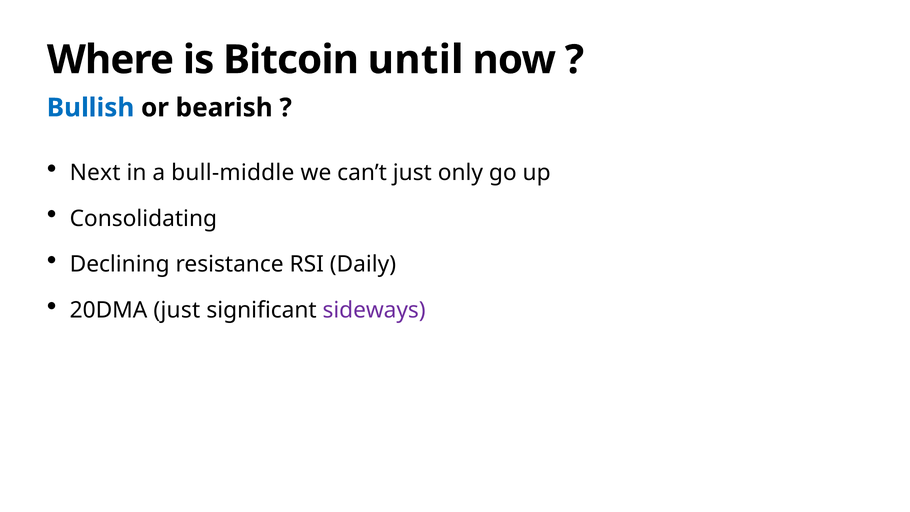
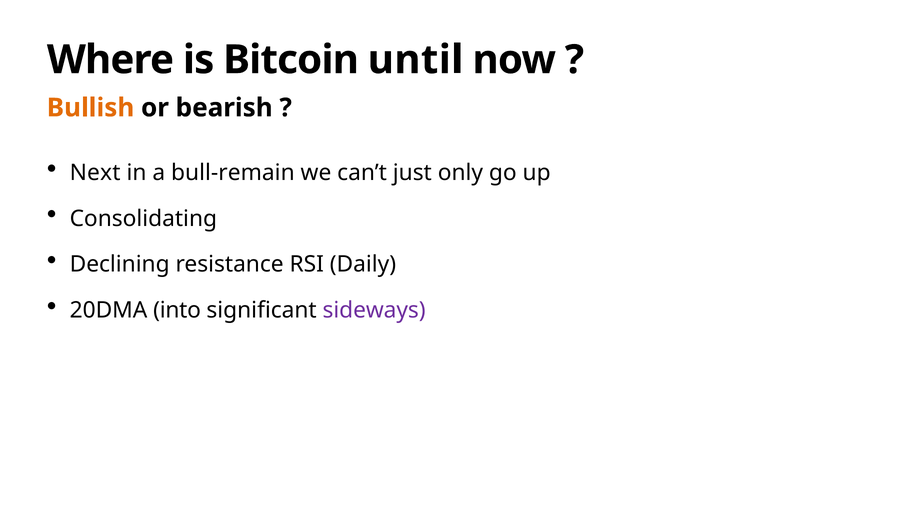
Bullish colour: blue -> orange (91, 108)
bull-middle: bull-middle -> bull-remain (233, 173)
20DMA just: just -> into (177, 310)
